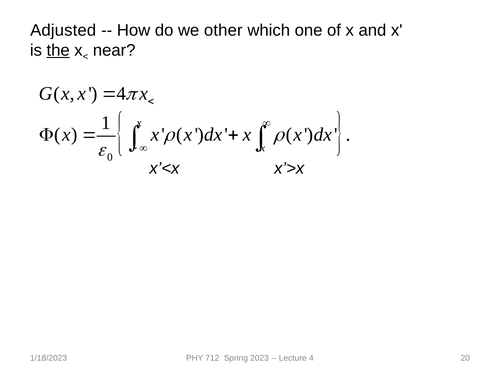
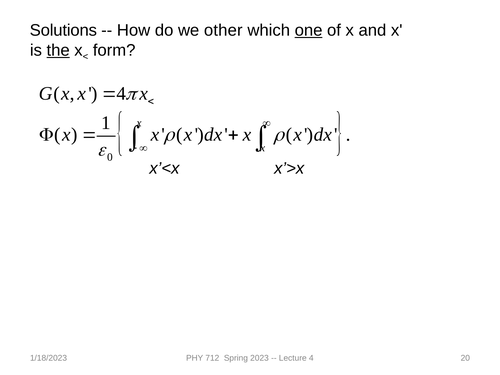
Adjusted: Adjusted -> Solutions (63, 30)
one underline: none -> present (309, 30)
near: near -> form (114, 50)
